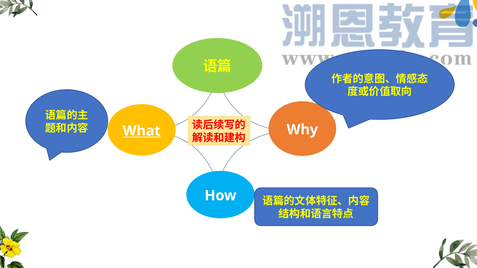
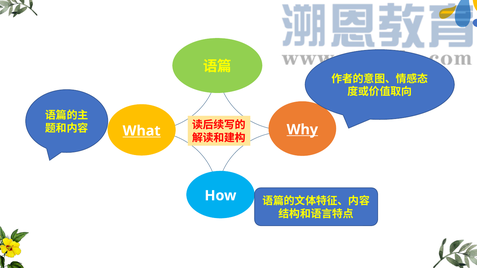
Why underline: none -> present (302, 130)
